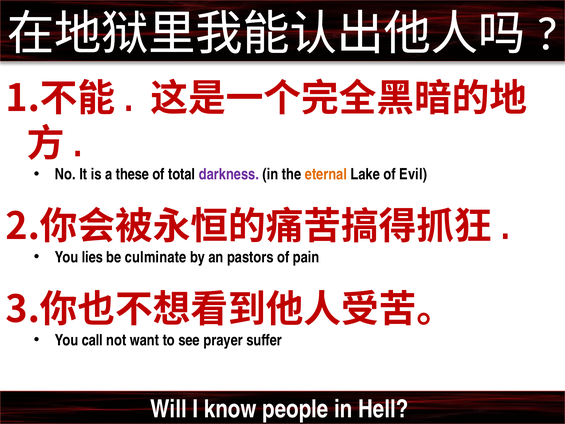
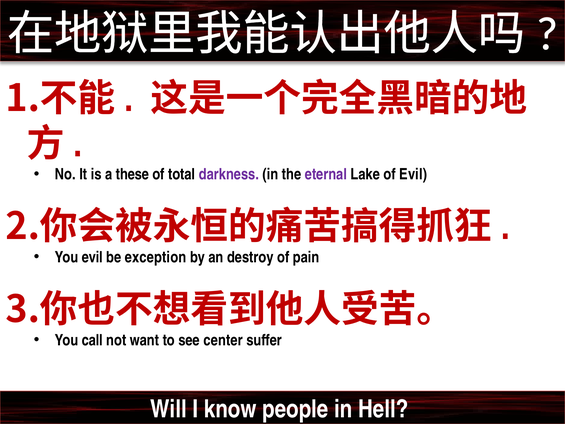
eternal colour: orange -> purple (326, 174)
You lies: lies -> evil (92, 257)
culminate: culminate -> exception (156, 257)
pastors: pastors -> destroy (250, 257)
prayer: prayer -> center (223, 340)
